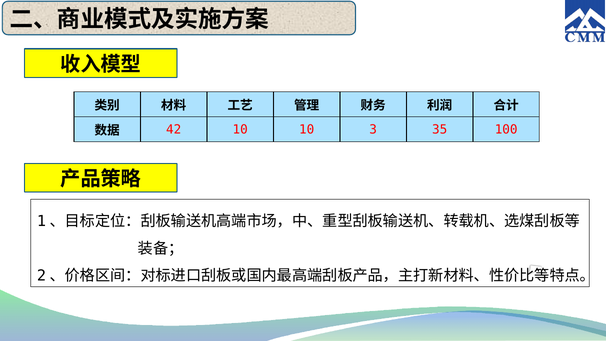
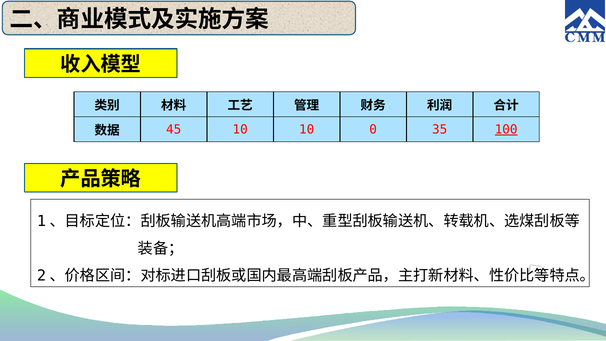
42: 42 -> 45 (174, 129)
3: 3 -> 0 (373, 129)
100 underline: none -> present (506, 129)
